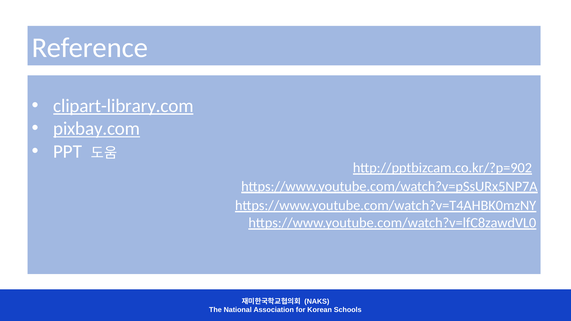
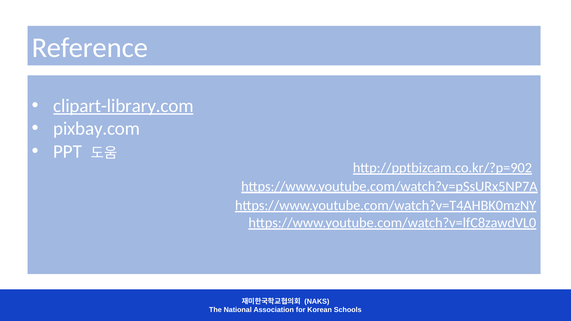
pixbay.com underline: present -> none (97, 129)
